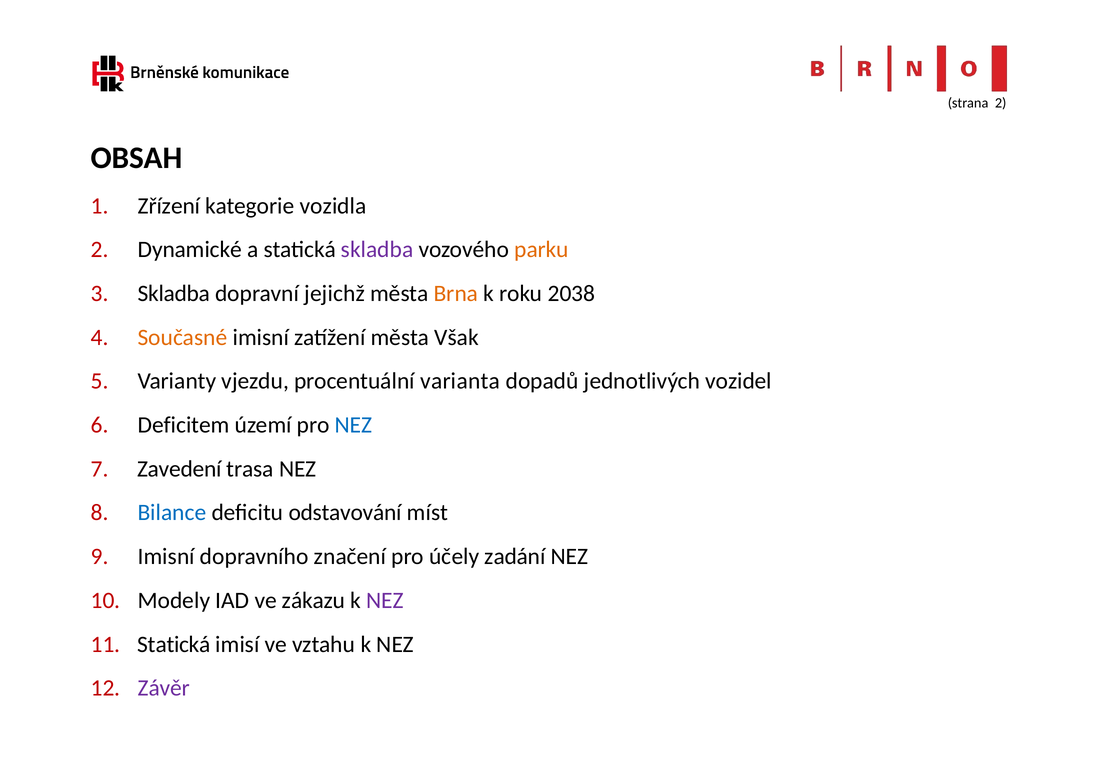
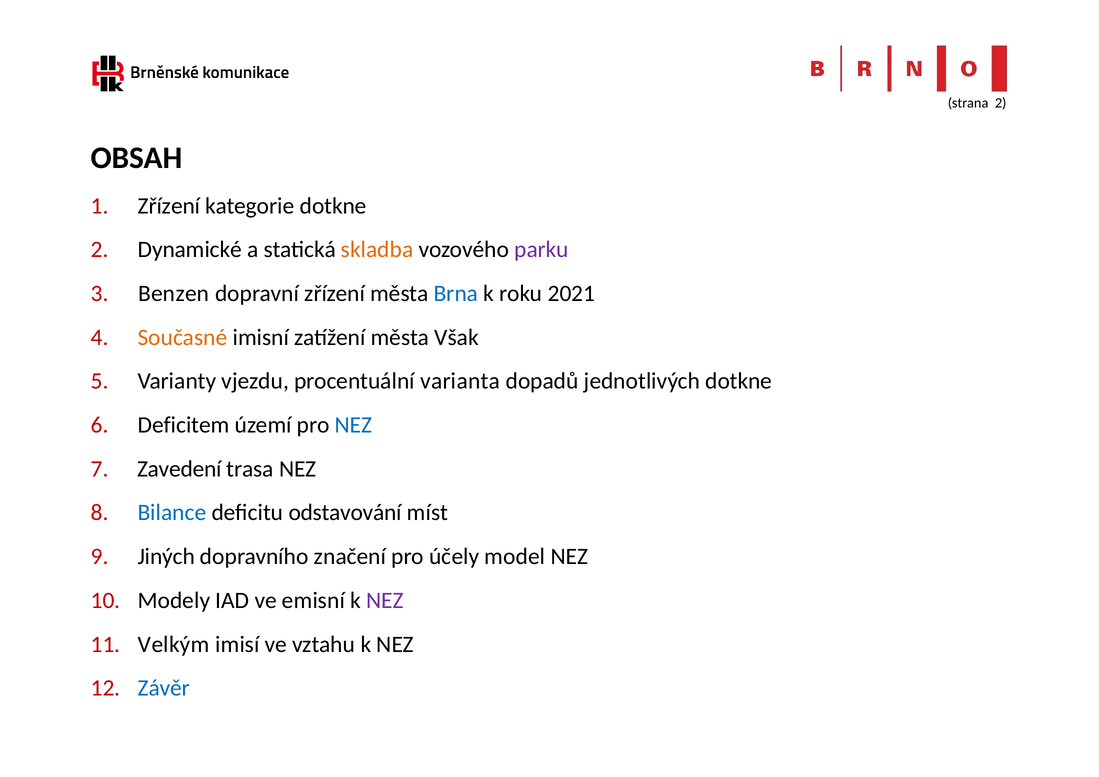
kategorie vozidla: vozidla -> dotkne (333, 206)
skladba colour: purple -> orange (377, 250)
parku colour: orange -> purple (542, 250)
Skladba: Skladba -> Benzen (174, 294)
dopravní jejichž: jejichž -> zřízení (335, 294)
Brna colour: orange -> blue (456, 294)
2038: 2038 -> 2021 (571, 294)
jednotlivých vozidel: vozidel -> dotkne (739, 381)
Imisní: Imisní -> Jiných (166, 557)
zadání: zadání -> model (515, 557)
zákazu: zákazu -> emisní (313, 601)
Statická: Statická -> Velkým (174, 644)
Závěr colour: purple -> blue (164, 688)
